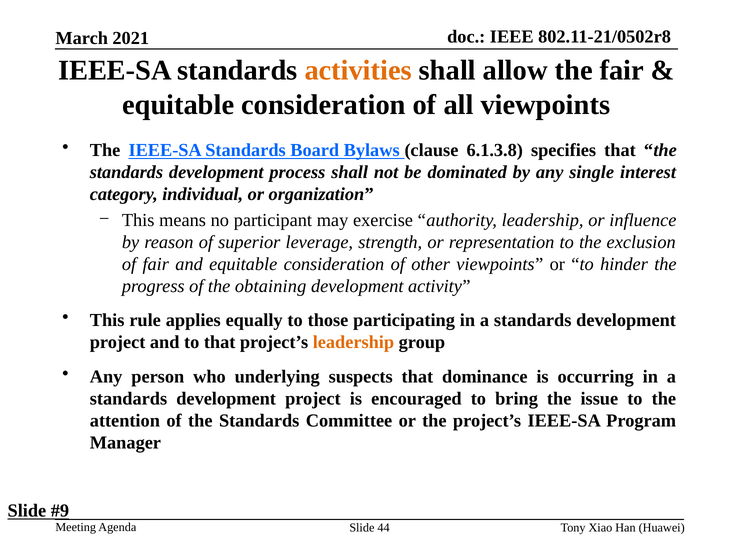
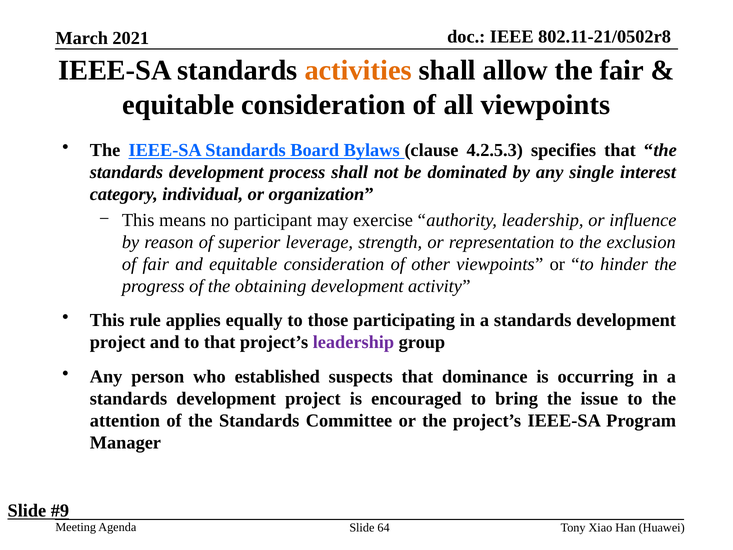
6.1.3.8: 6.1.3.8 -> 4.2.5.3 (495, 150)
leadership colour: orange -> purple (353, 342)
underlying: underlying -> established (277, 376)
44: 44 -> 64 (384, 527)
